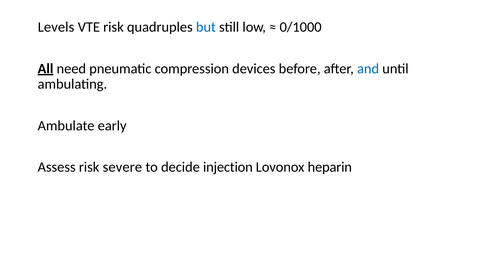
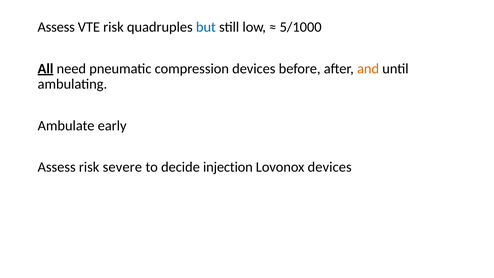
Levels: Levels -> Assess (56, 27)
0/1000: 0/1000 -> 5/1000 (301, 27)
and colour: blue -> orange (368, 69)
Lovonox heparin: heparin -> devices (330, 167)
